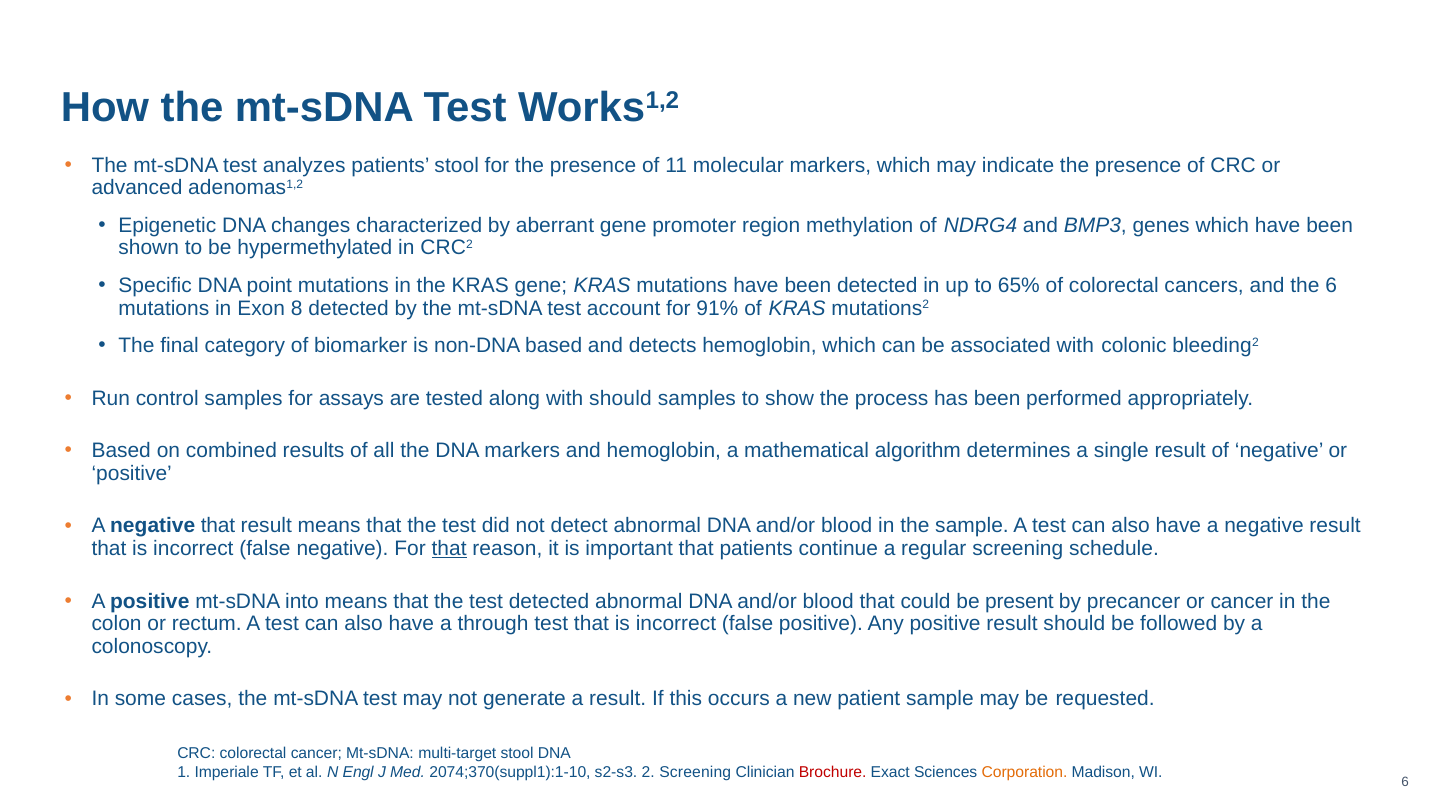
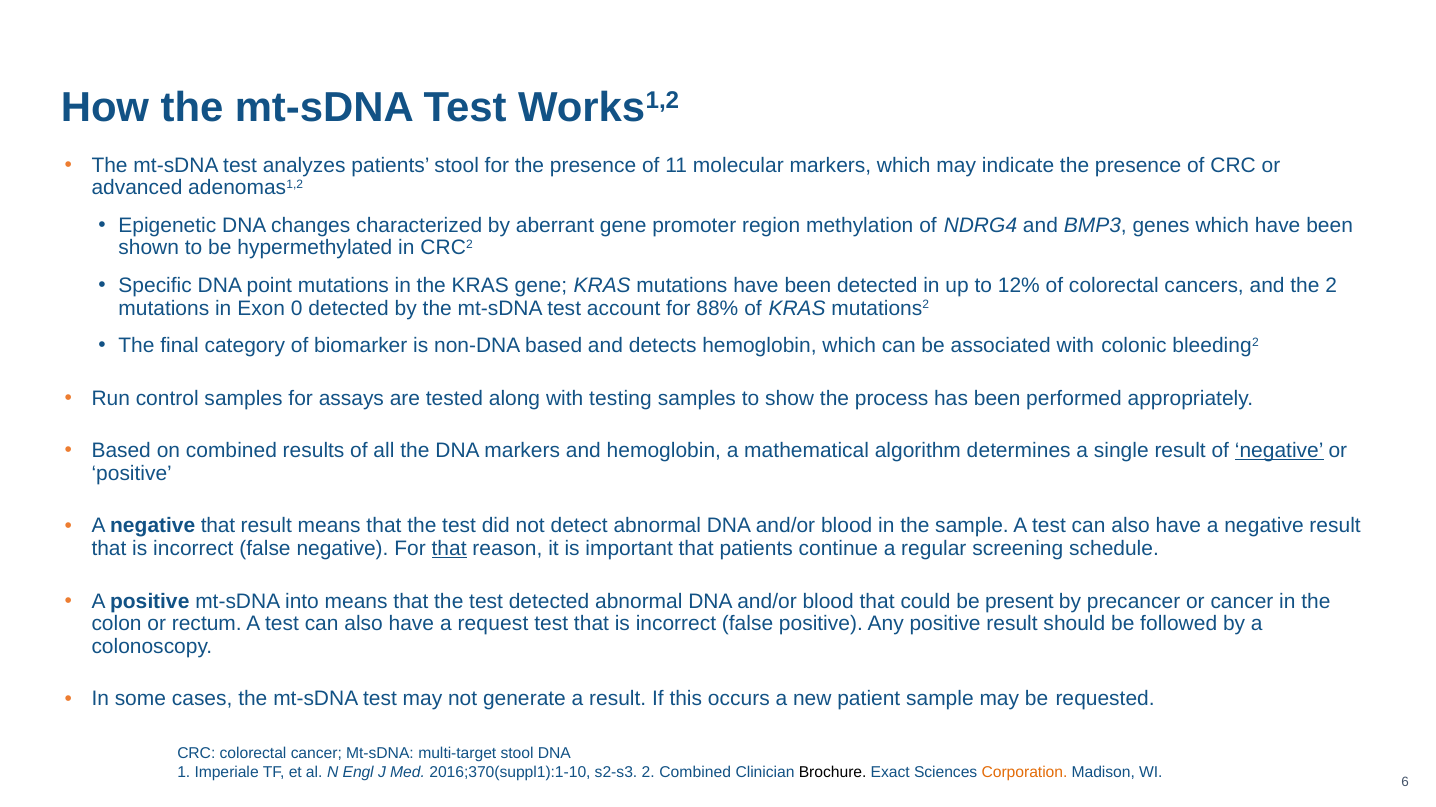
65%: 65% -> 12% (1019, 286)
the 6: 6 -> 2 (1331, 286)
8: 8 -> 0 (297, 308)
91%: 91% -> 88% (717, 308)
with should: should -> testing (620, 399)
negative underline: none -> present (1279, 451)
through: through -> request (493, 624)
2074;370(suppl1):1-10: 2074;370(suppl1):1-10 -> 2016;370(suppl1):1-10 (510, 773)
2 Screening: Screening -> Combined (695, 773)
Brochure colour: red -> black (833, 773)
